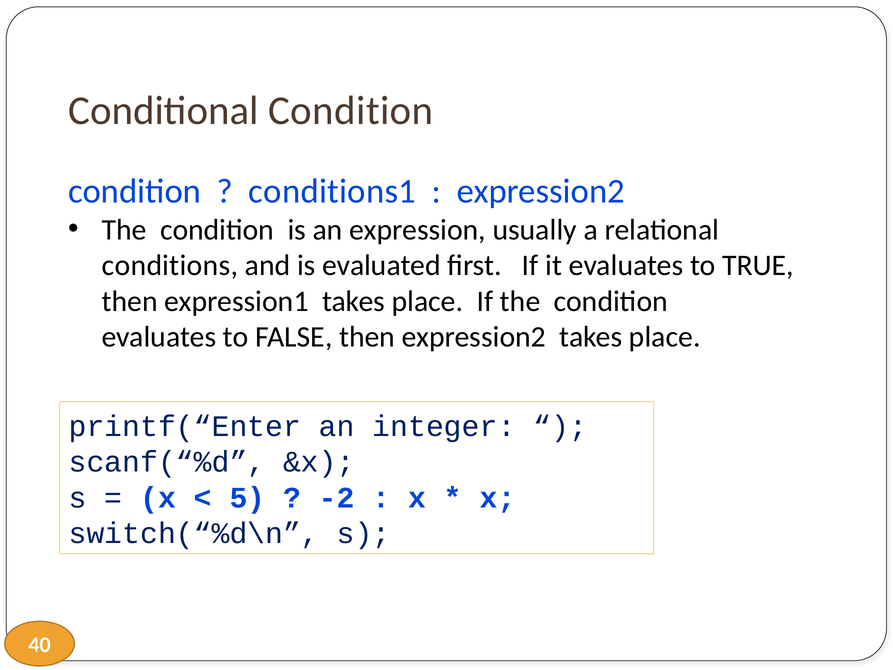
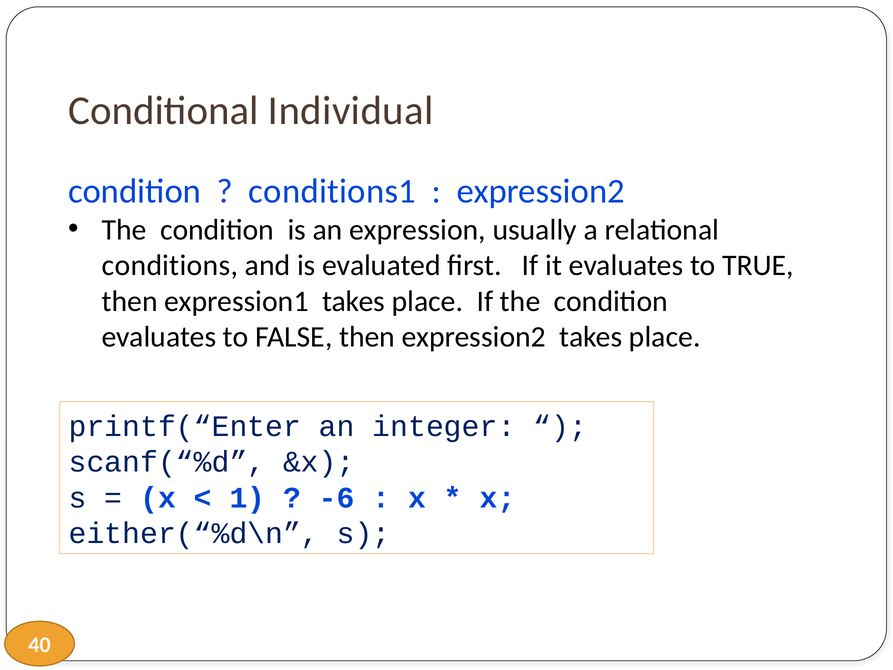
Conditional Condition: Condition -> Individual (351, 111)
5: 5 -> 1 (247, 498)
-2: -2 -> -6 (337, 498)
switch(“%d\n: switch(“%d\n -> either(“%d\n (194, 533)
